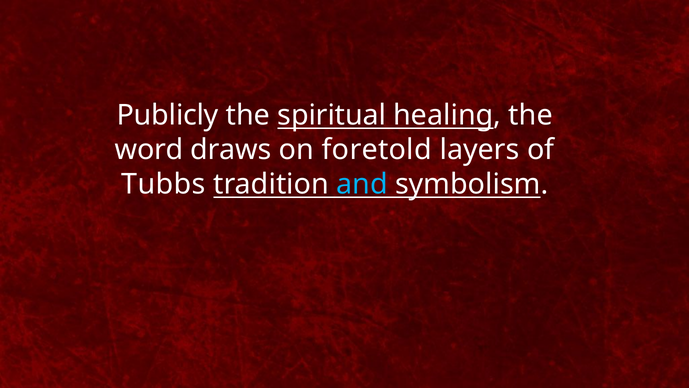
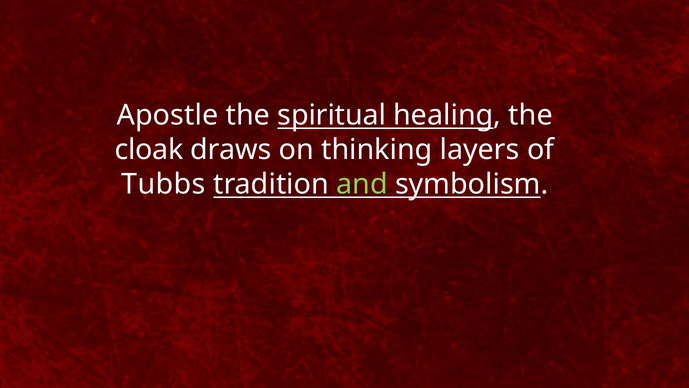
Publicly: Publicly -> Apostle (168, 115)
word: word -> cloak (149, 150)
foretold: foretold -> thinking (377, 150)
and colour: light blue -> light green (362, 184)
